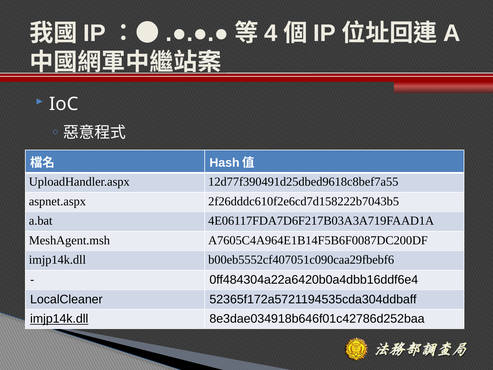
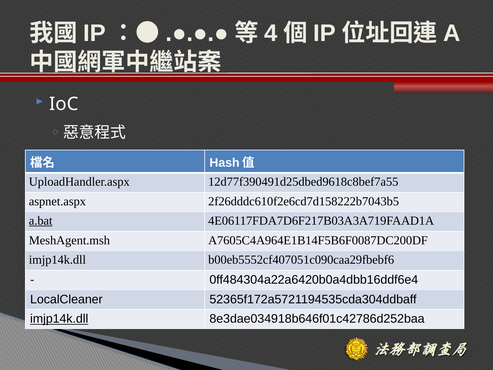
a.bat underline: none -> present (41, 221)
